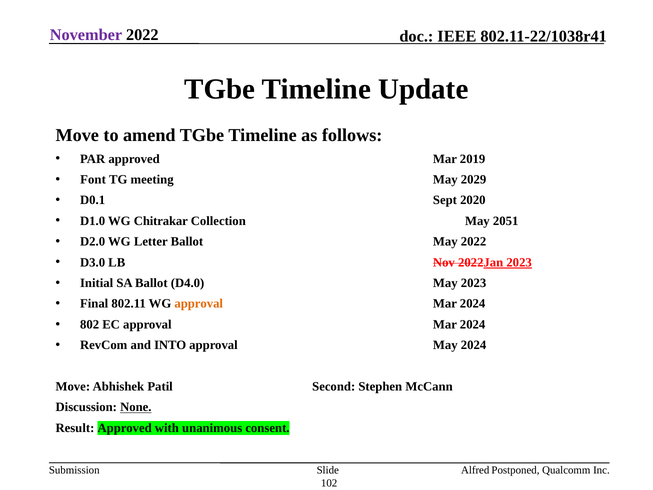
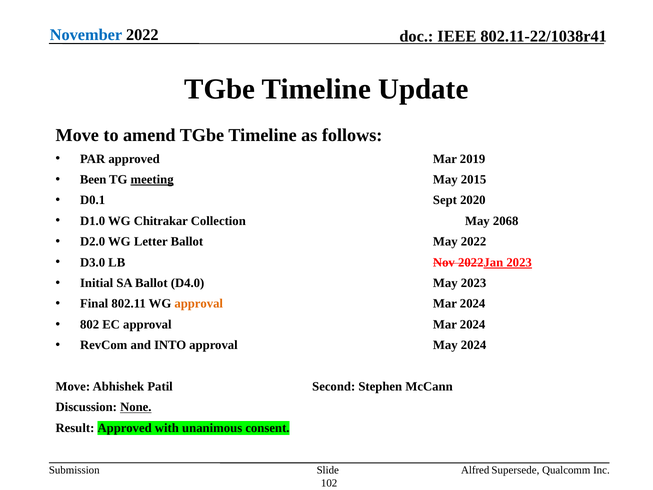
November colour: purple -> blue (86, 35)
Font: Font -> Been (93, 179)
meeting underline: none -> present (152, 179)
2029: 2029 -> 2015 (474, 179)
2051: 2051 -> 2068 (506, 221)
Postponed: Postponed -> Supersede (515, 470)
